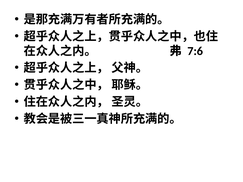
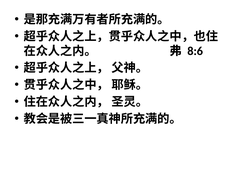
7:6: 7:6 -> 8:6 (195, 51)
